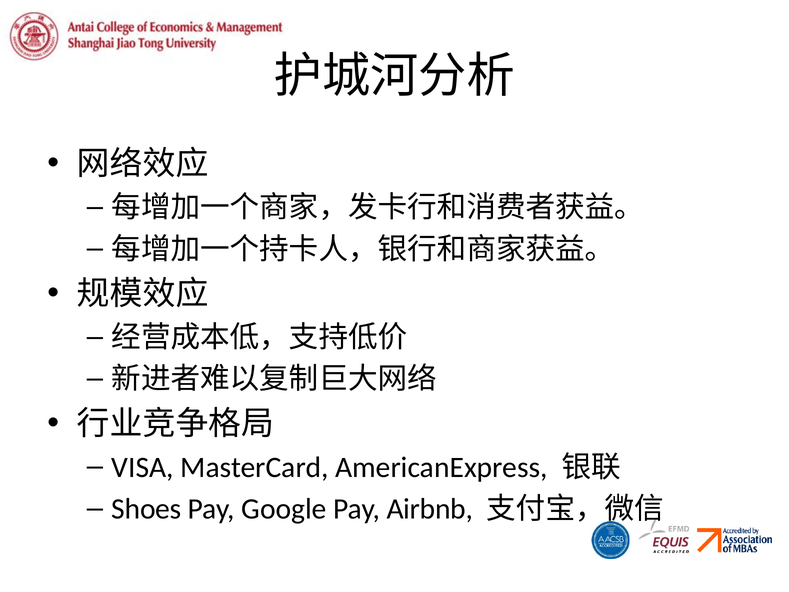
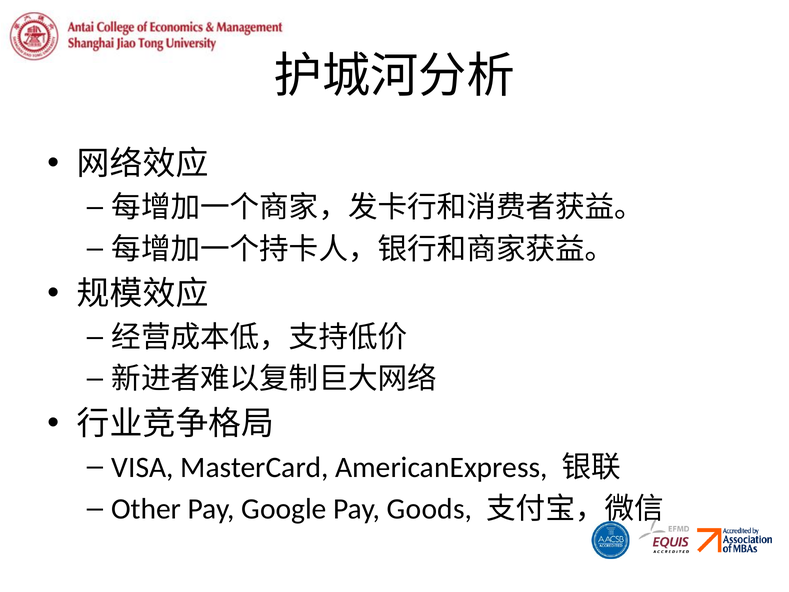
Shoes: Shoes -> Other (146, 509)
Airbnb: Airbnb -> Goods (430, 509)
